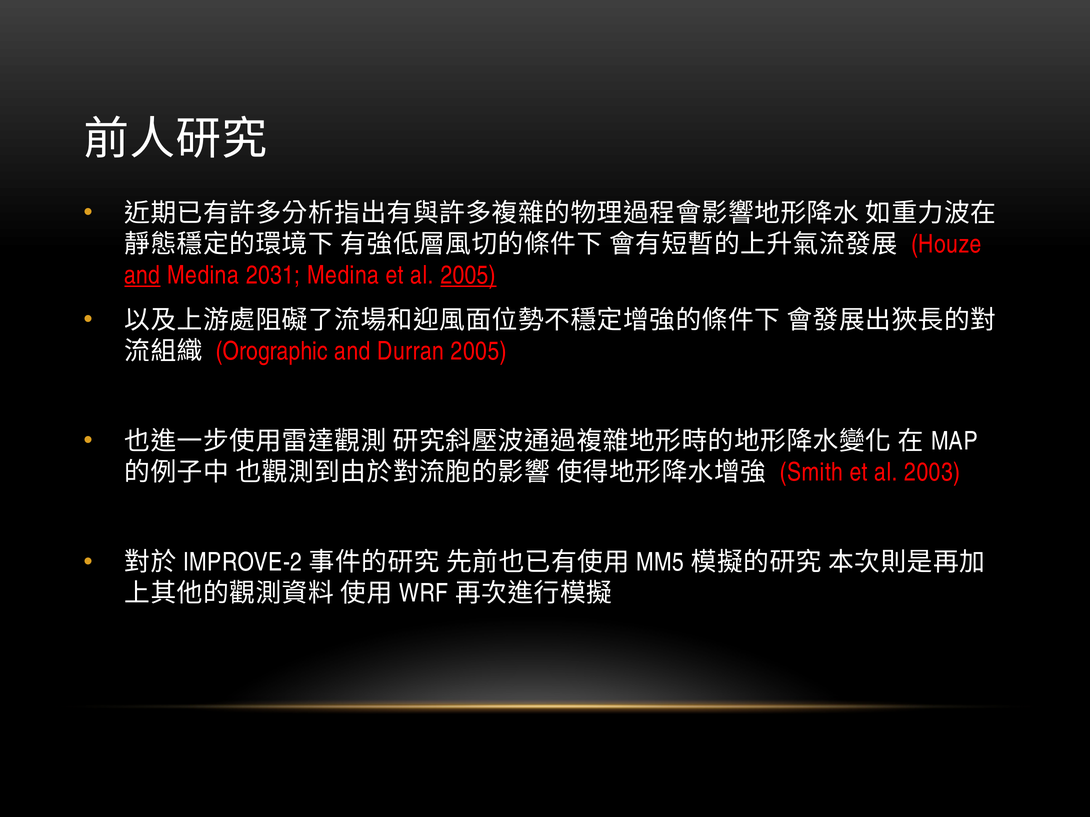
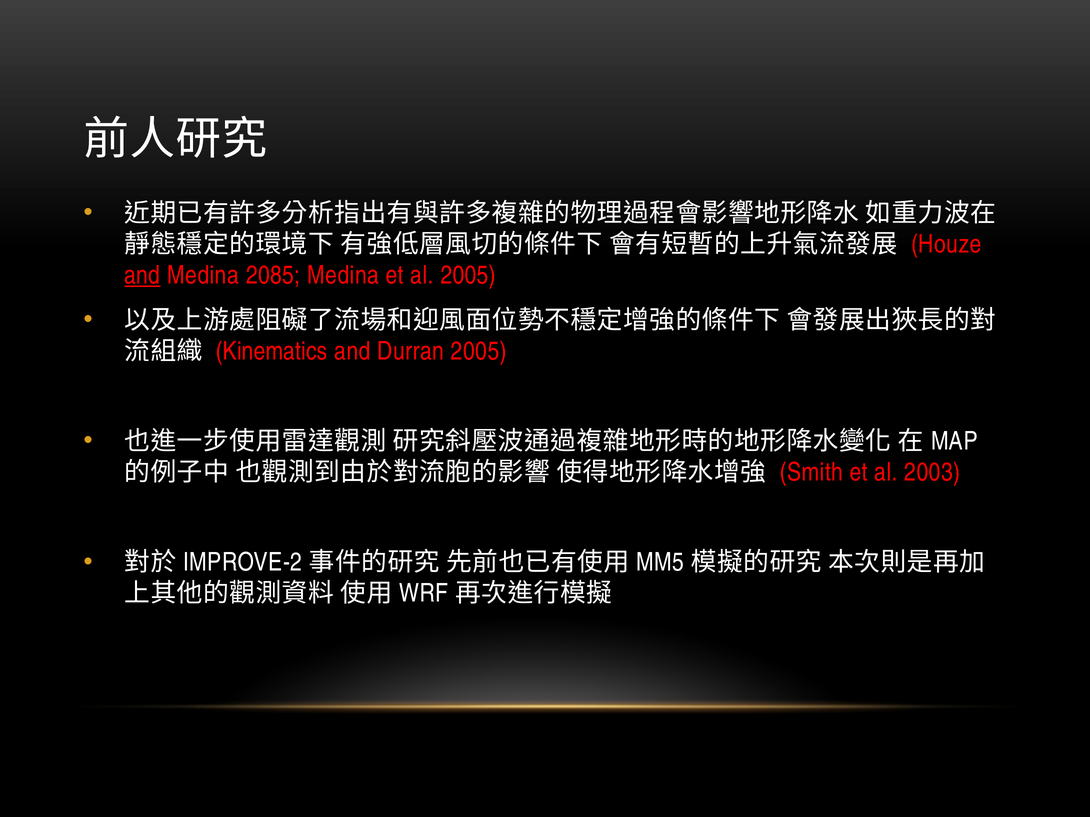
2031: 2031 -> 2085 (273, 275)
2005 underline: present -> none (468, 275)
Orographic: Orographic -> Kinematics (272, 351)
